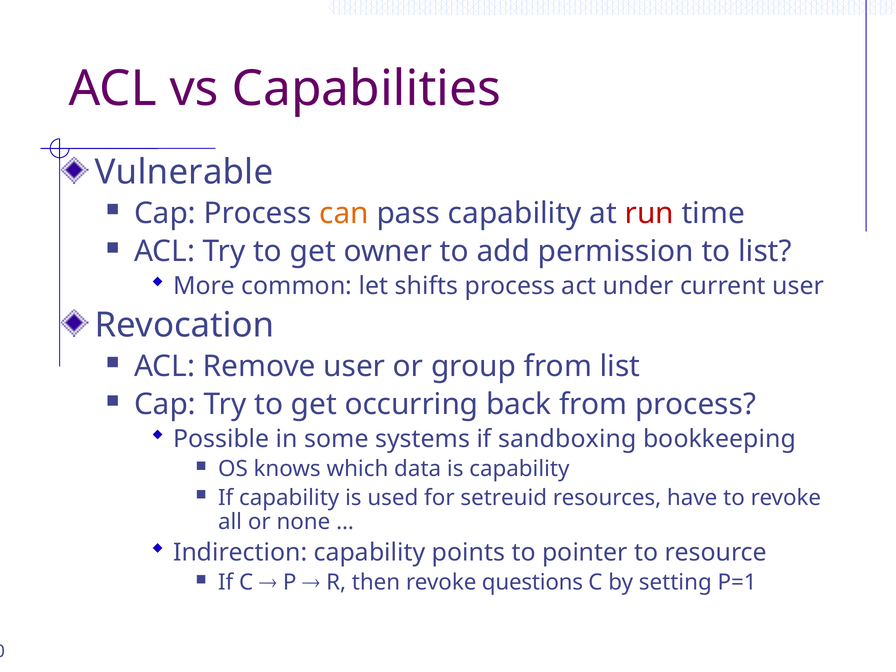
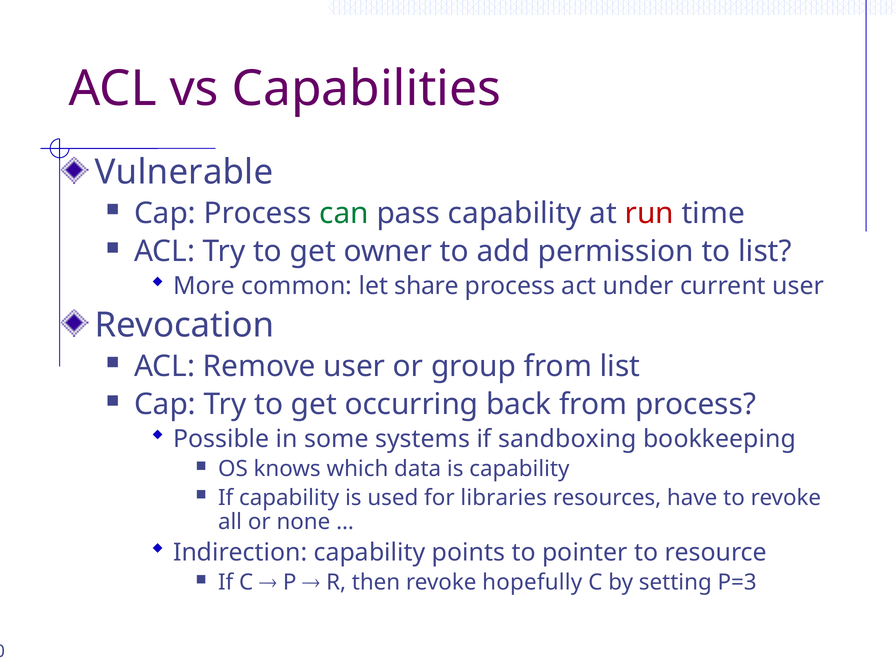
can colour: orange -> green (344, 213)
shifts: shifts -> share (427, 286)
setreuid: setreuid -> libraries (504, 498)
questions: questions -> hopefully (532, 582)
P=1: P=1 -> P=3 (737, 582)
